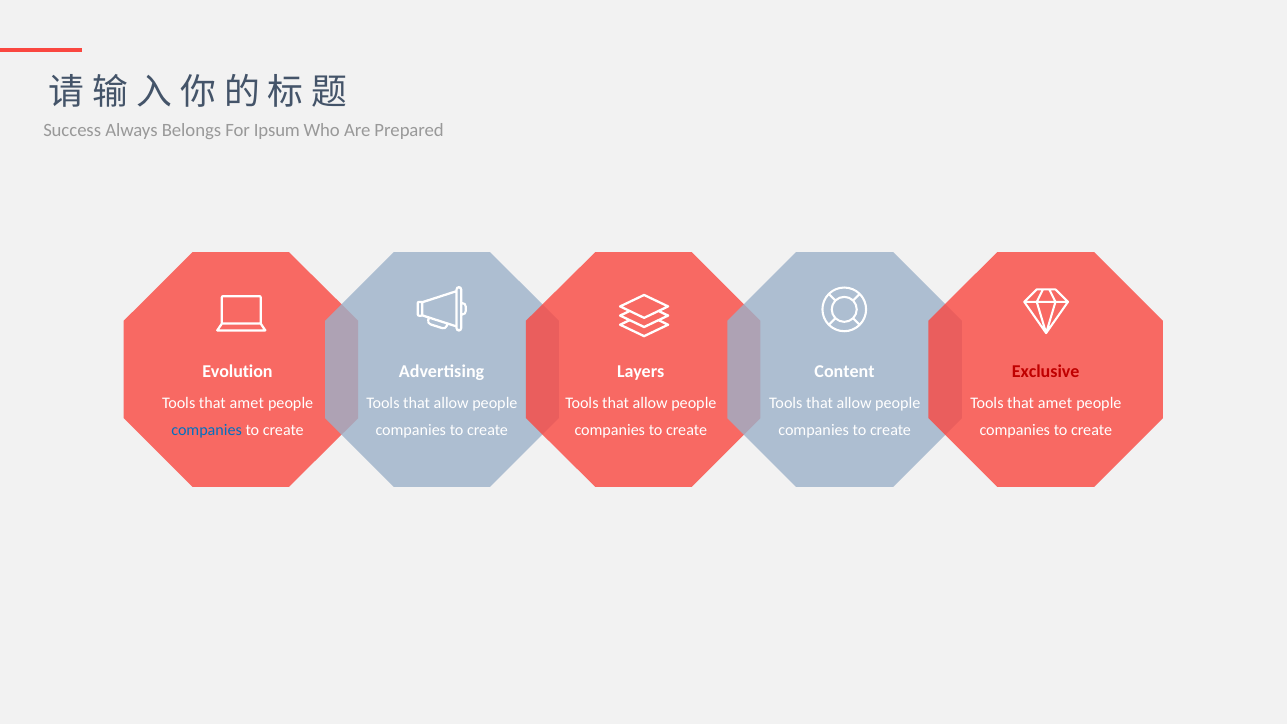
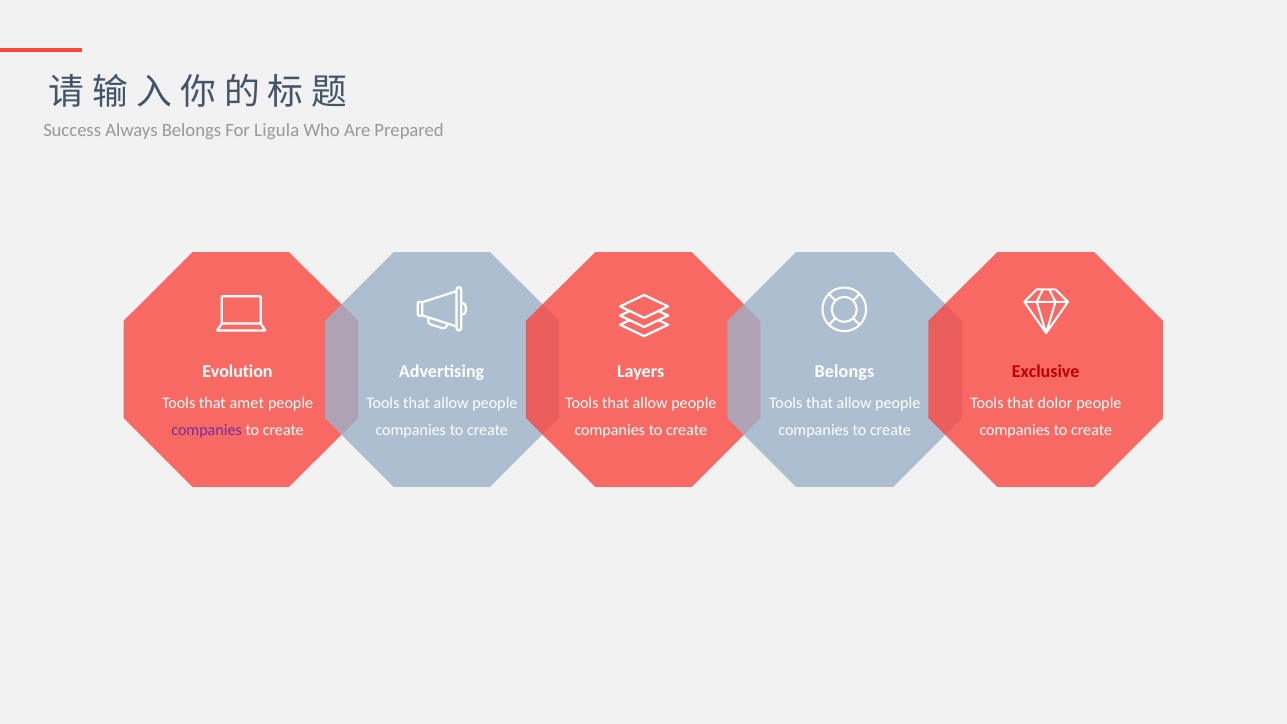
Ipsum: Ipsum -> Ligula (277, 130)
Content: Content -> Belongs (844, 371)
amet: amet -> dolor (1055, 403)
companies colour: blue -> purple (207, 430)
